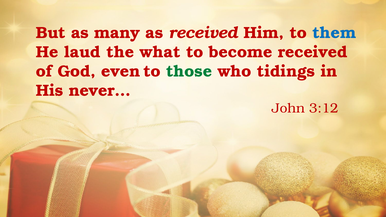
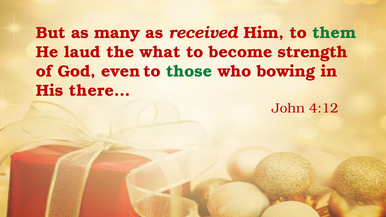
them colour: blue -> green (334, 33)
become received: received -> strength (313, 52)
tidings: tidings -> bowing (286, 71)
never…: never… -> there… (100, 91)
3:12: 3:12 -> 4:12 (324, 108)
